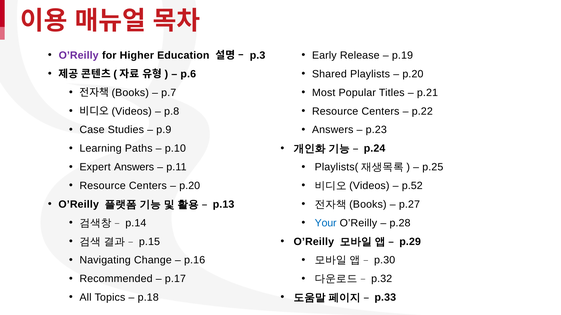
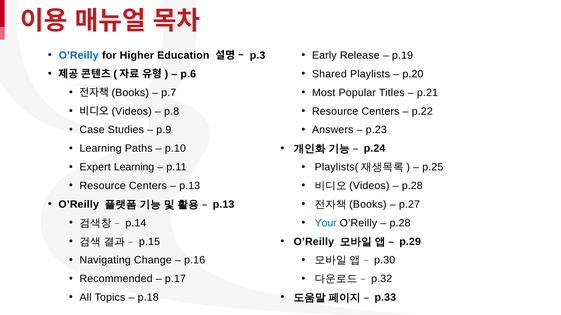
O’Reilly colour: purple -> blue (79, 55)
Expert Answers: Answers -> Learning (134, 167)
p.20: p.20 -> p.13 (190, 186)
p.52: p.52 -> p.28 (412, 186)
